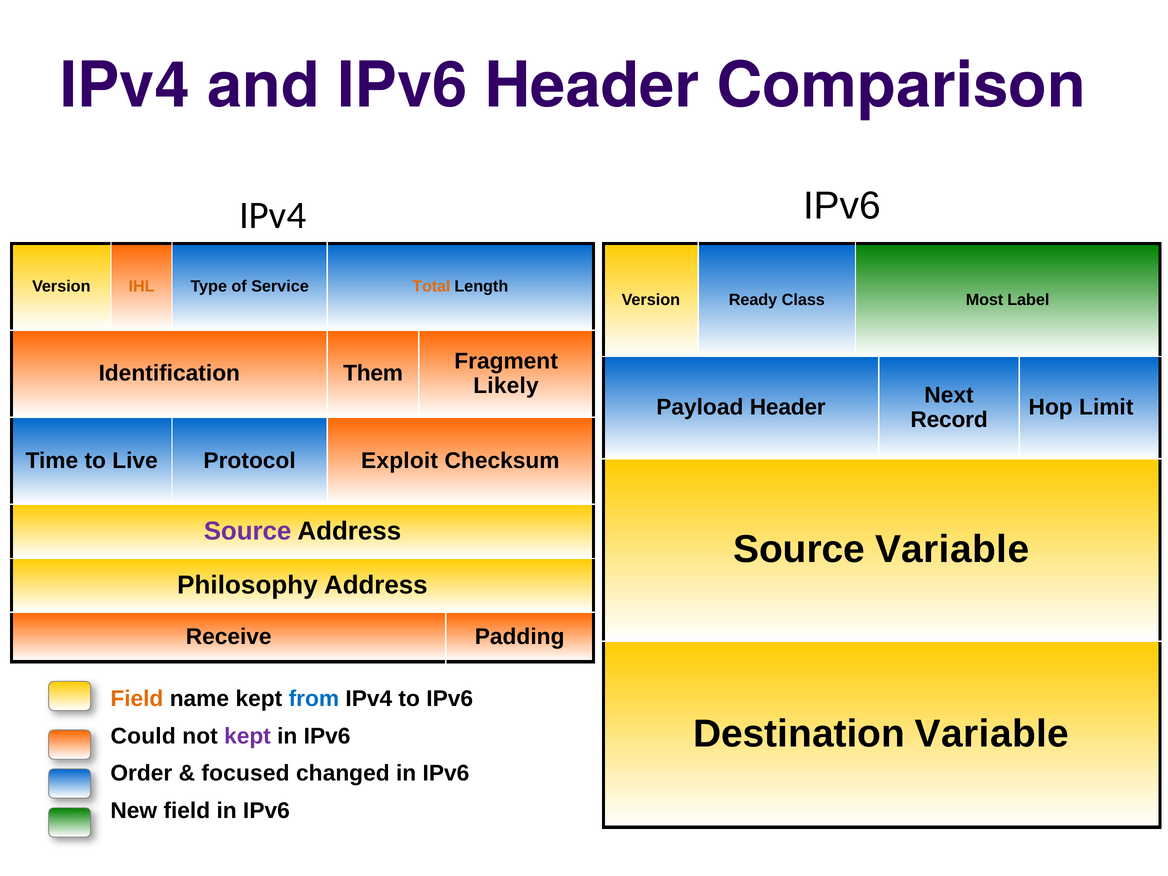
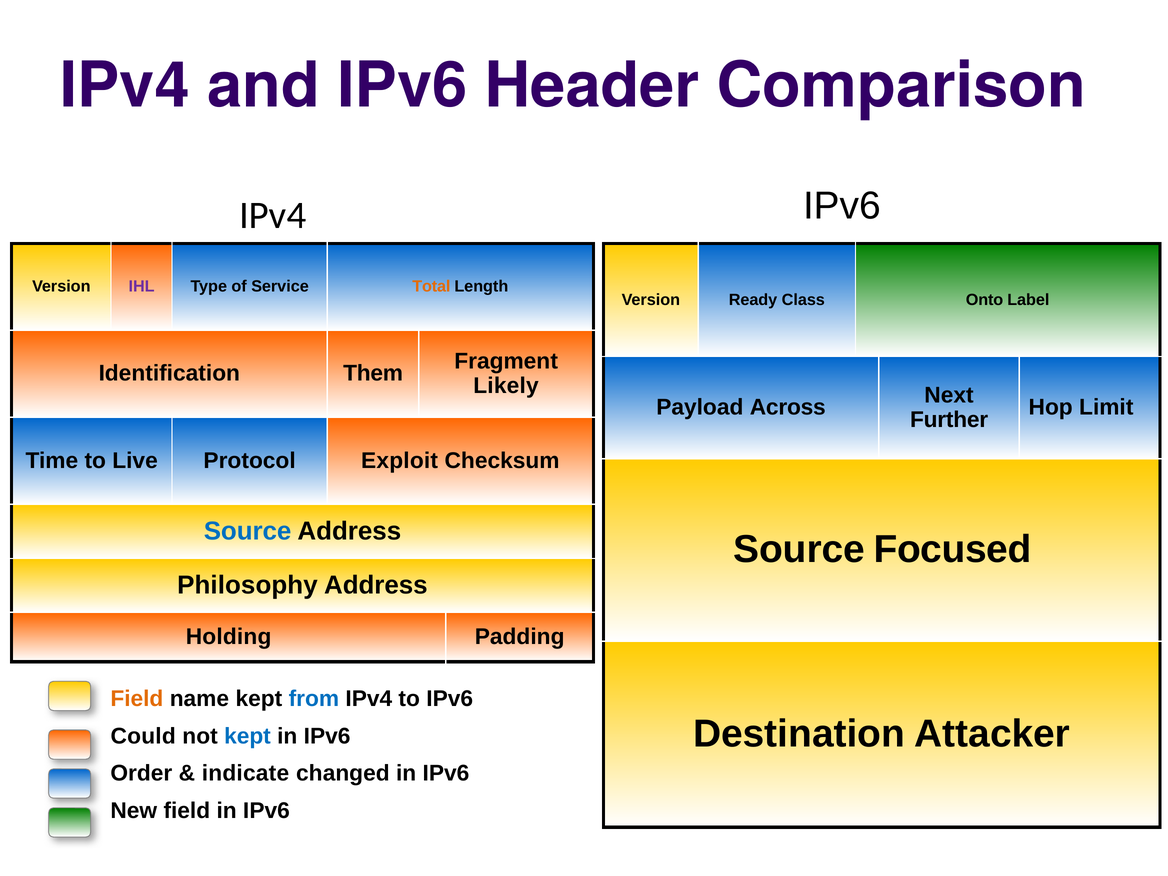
IHL colour: orange -> purple (142, 287)
Most: Most -> Onto (985, 300)
Payload Header: Header -> Across (788, 407)
Record: Record -> Further (949, 420)
Source colour: purple -> blue (248, 531)
Source Variable: Variable -> Focused (953, 549)
Receive: Receive -> Holding (229, 637)
Destination Variable: Variable -> Attacker (992, 734)
kept colour: purple -> blue (247, 736)
focused: focused -> indicate (245, 773)
